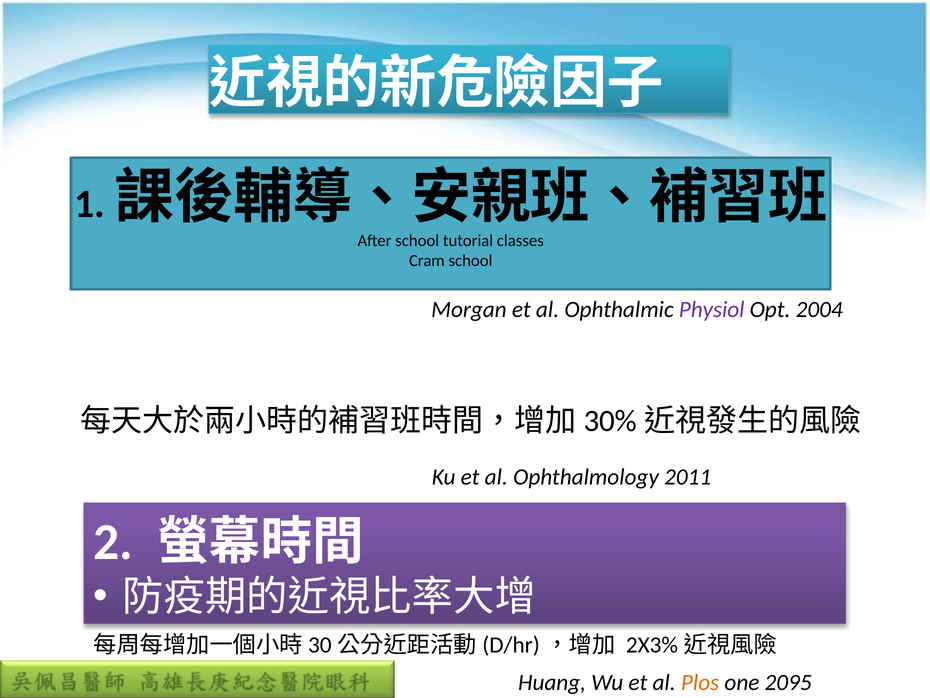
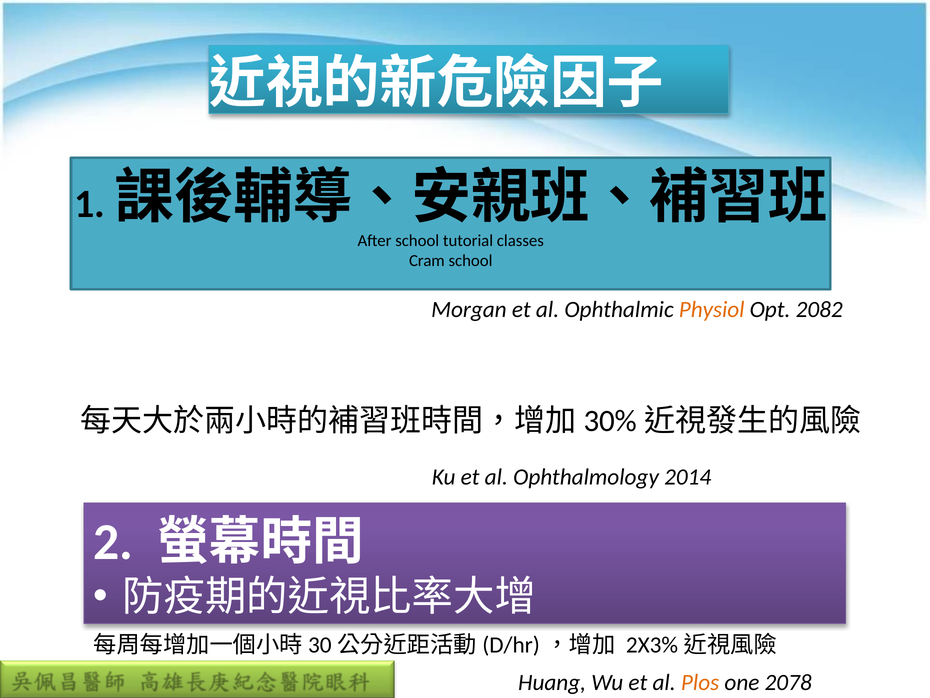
Physiol colour: purple -> orange (712, 309)
2004: 2004 -> 2082 (819, 309)
2011: 2011 -> 2014 (688, 477)
2095: 2095 -> 2078 (788, 682)
